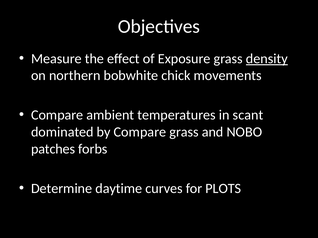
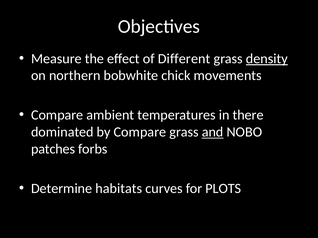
Exposure: Exposure -> Different (184, 59)
scant: scant -> there (248, 115)
and underline: none -> present (213, 132)
daytime: daytime -> habitats (119, 189)
